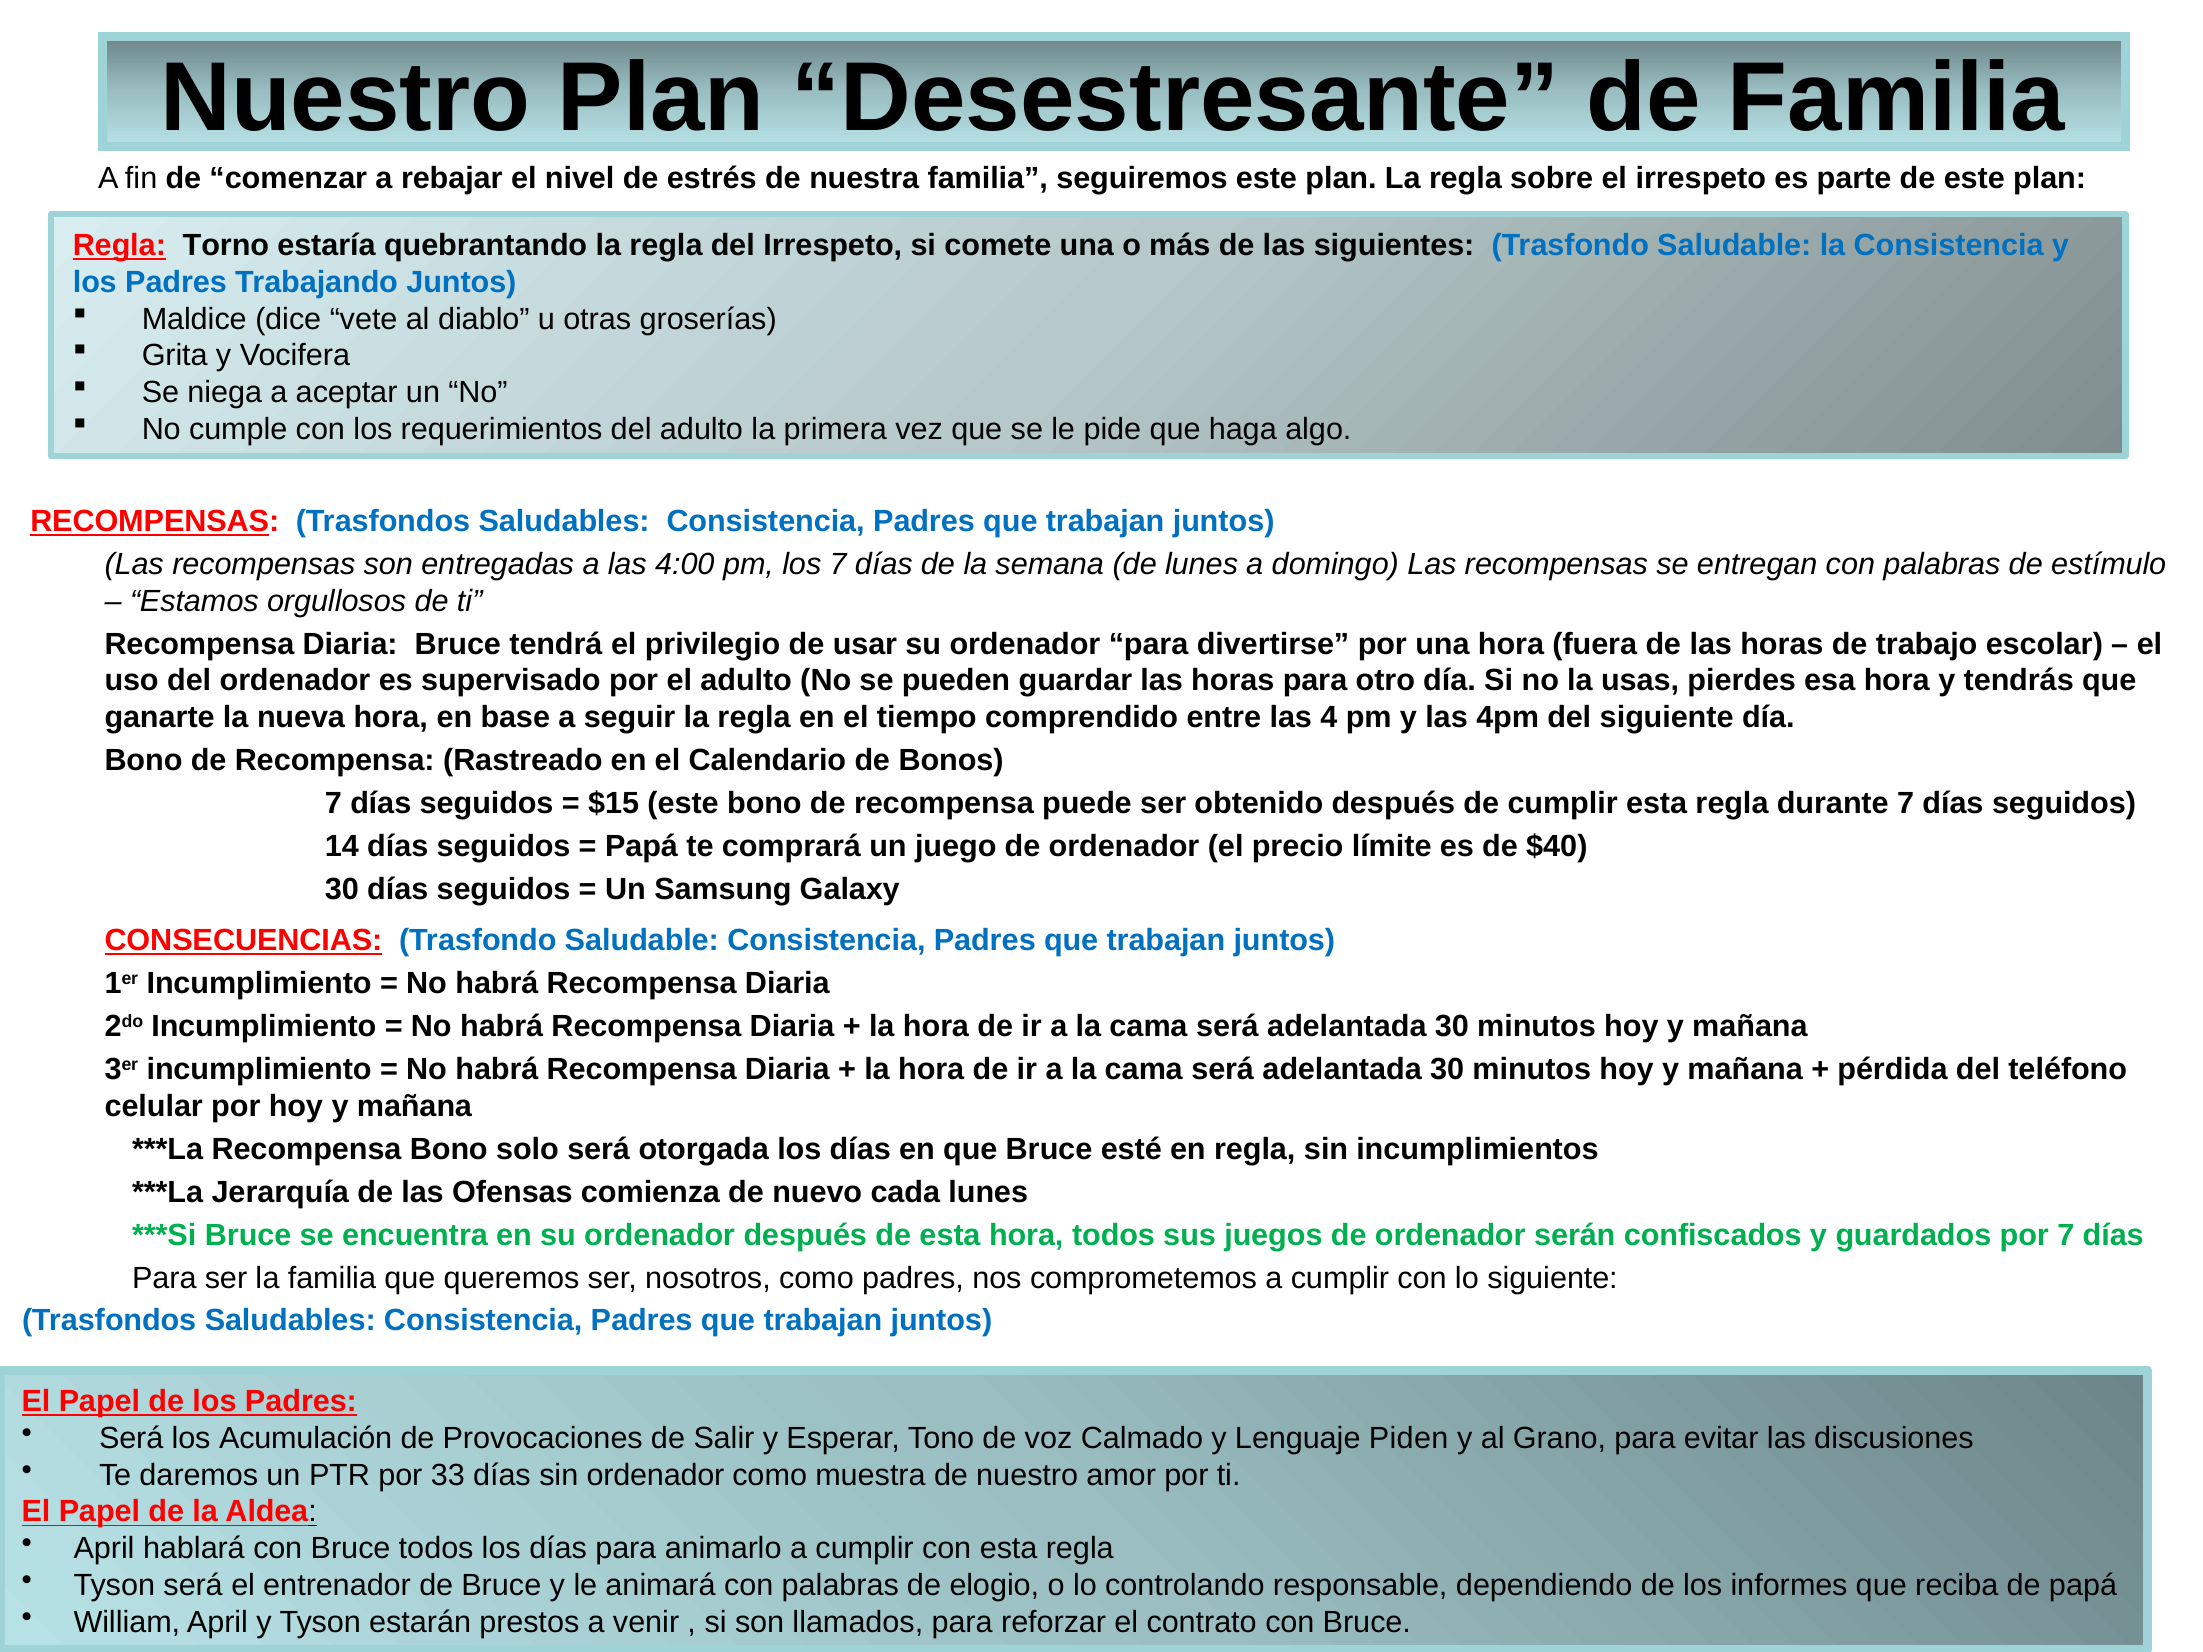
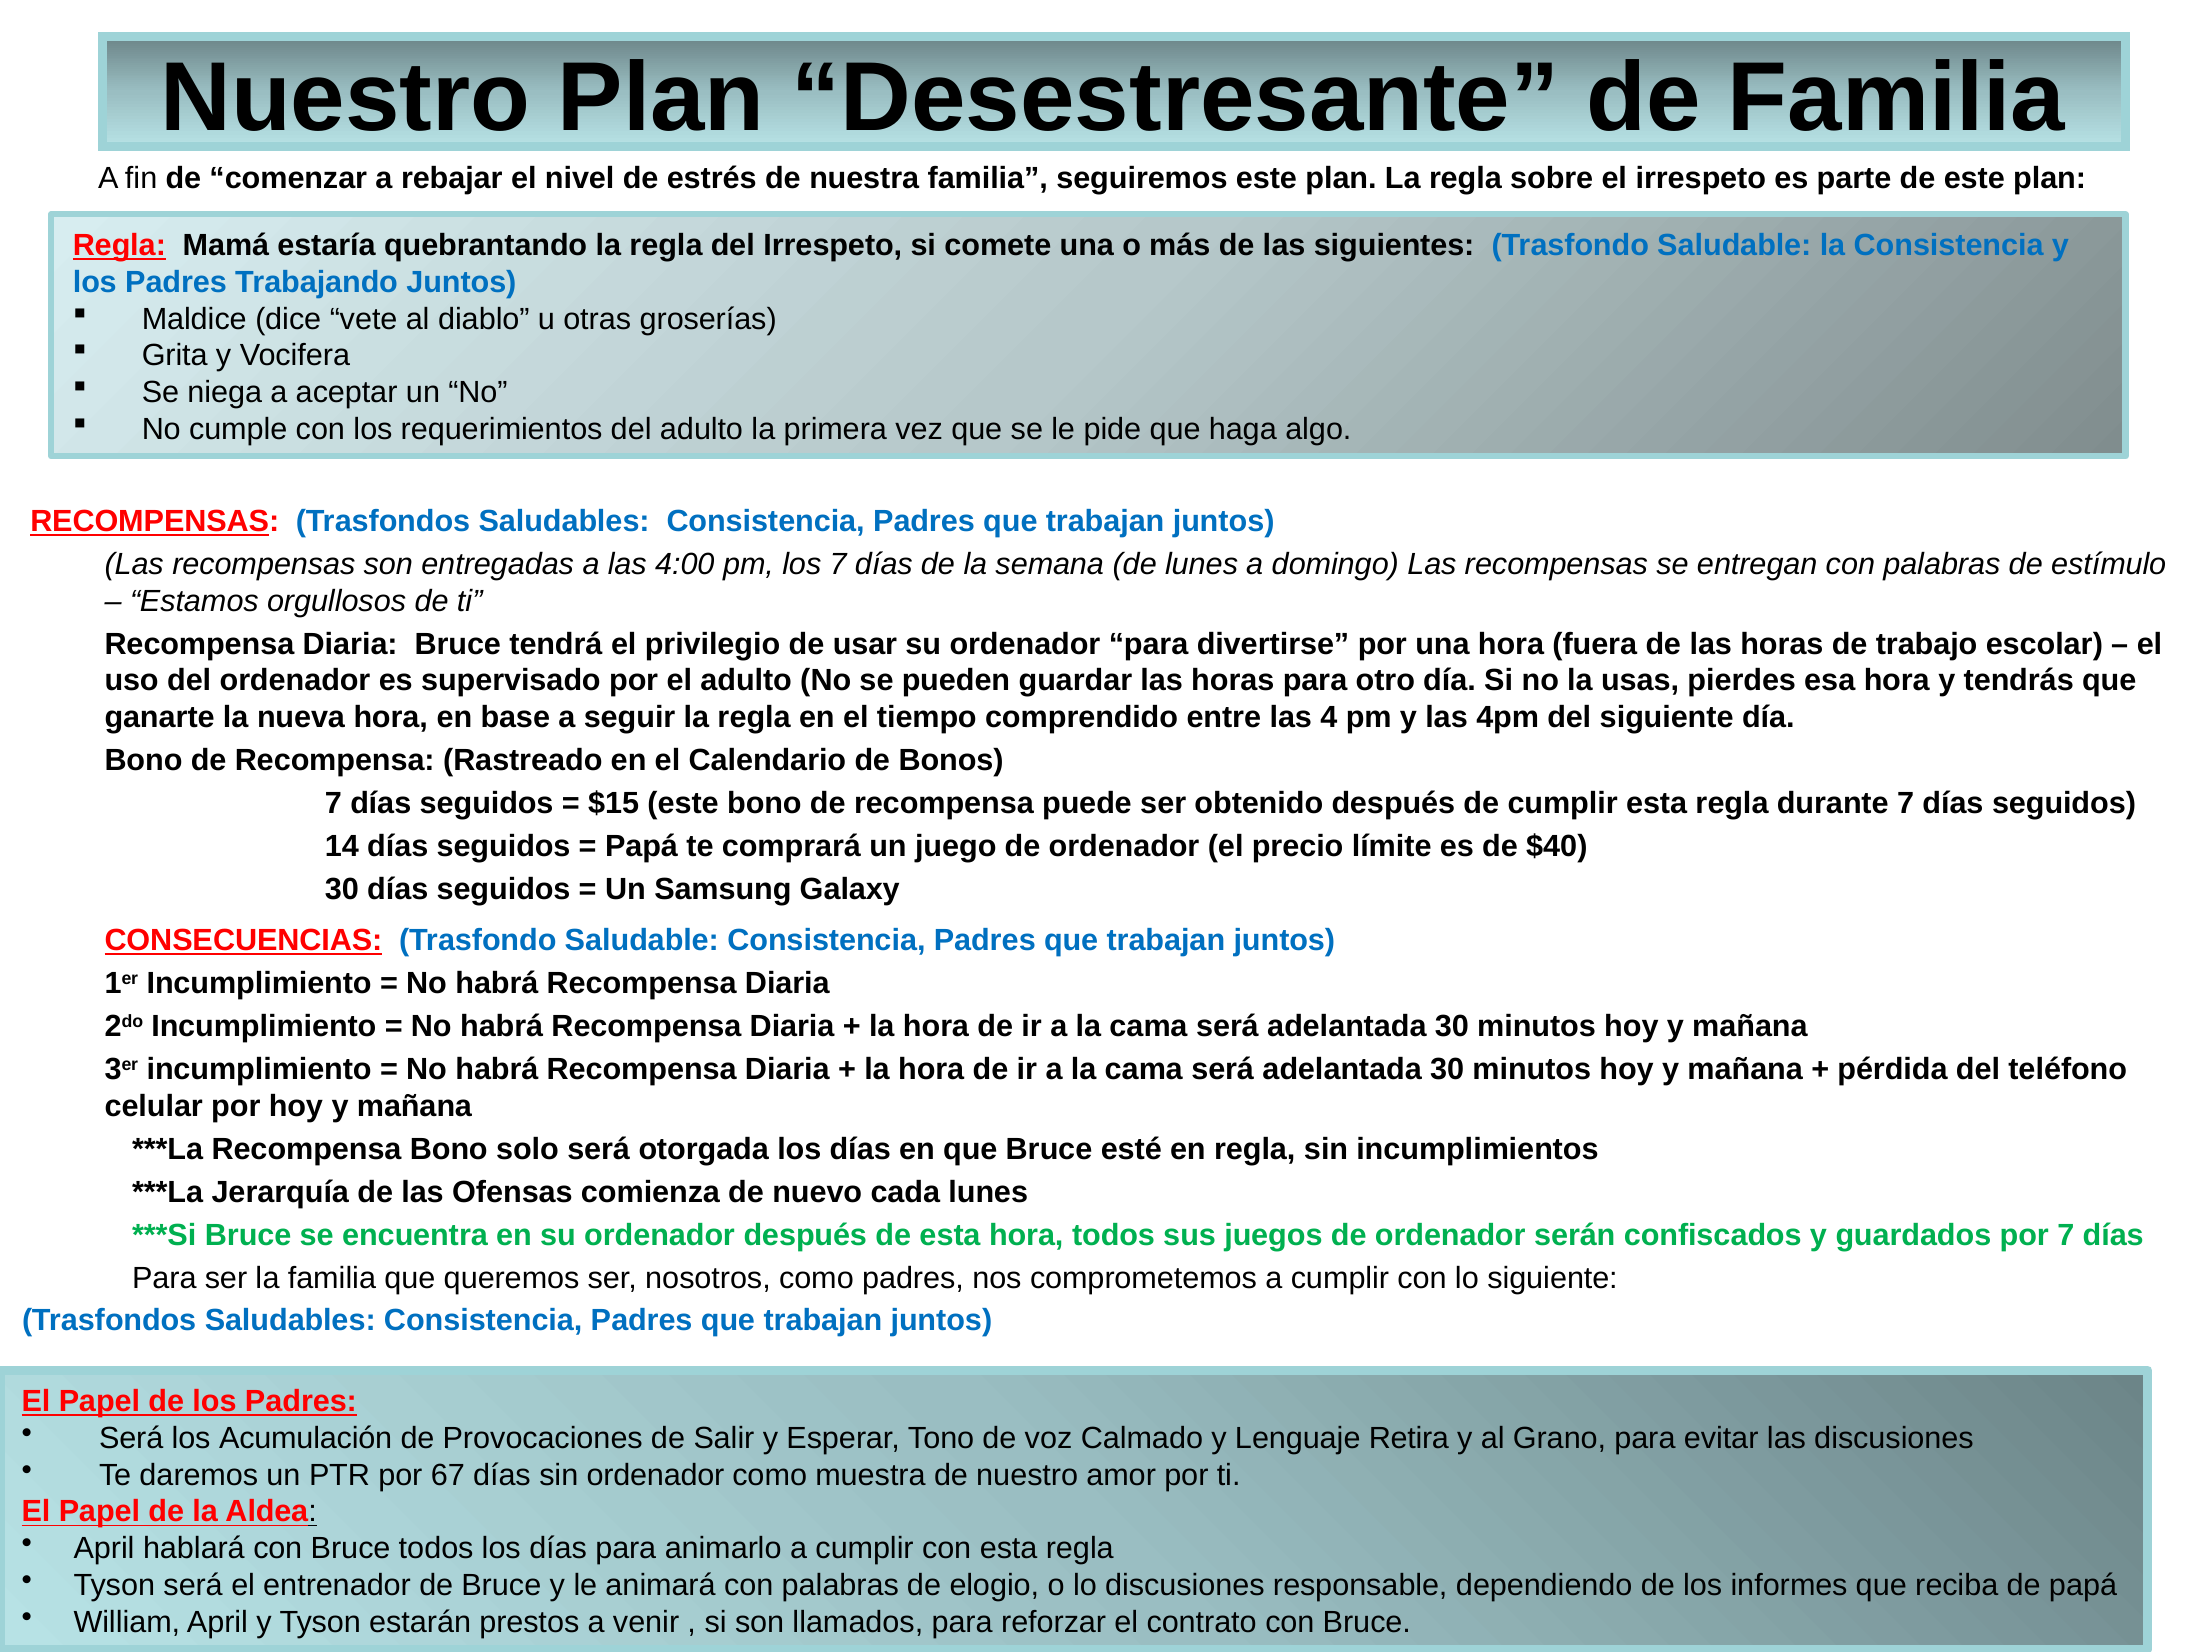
Torno: Torno -> Mamá (226, 245)
Piden: Piden -> Retira (1409, 1439)
33: 33 -> 67 (448, 1475)
lo controlando: controlando -> discusiones (1185, 1586)
